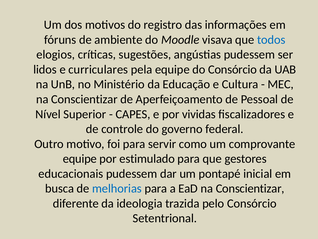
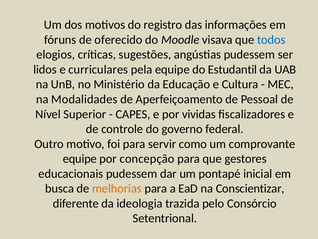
ambiente: ambiente -> oferecido (118, 40)
do Consórcio: Consórcio -> Estudantil (233, 69)
Conscientizar: Conscientizar -> Modalidades (84, 99)
estimulado: estimulado -> concepção (147, 158)
melhorias colour: blue -> orange (117, 188)
